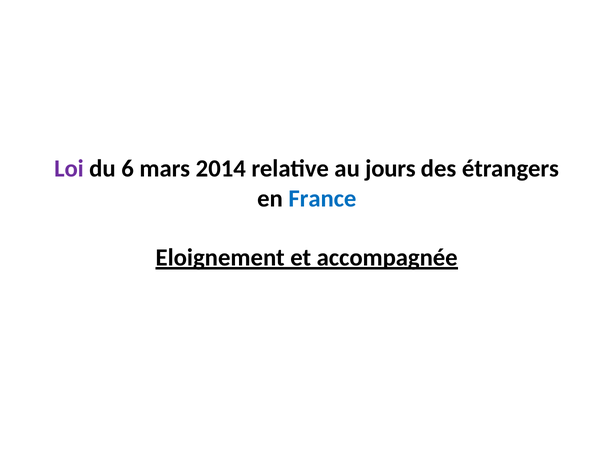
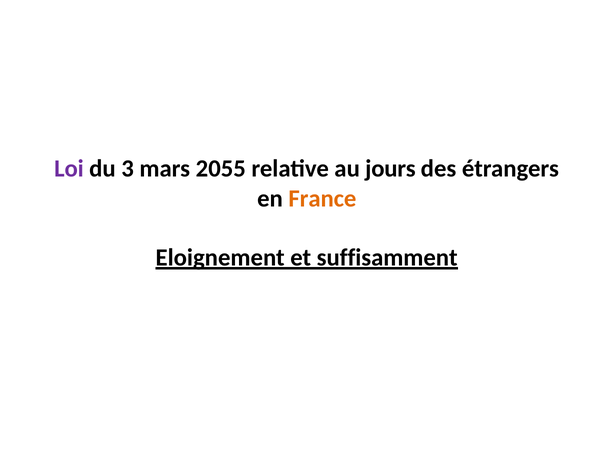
6: 6 -> 3 (128, 169)
2014: 2014 -> 2055 (221, 169)
France colour: blue -> orange (322, 199)
accompagnée: accompagnée -> suffisamment (387, 258)
